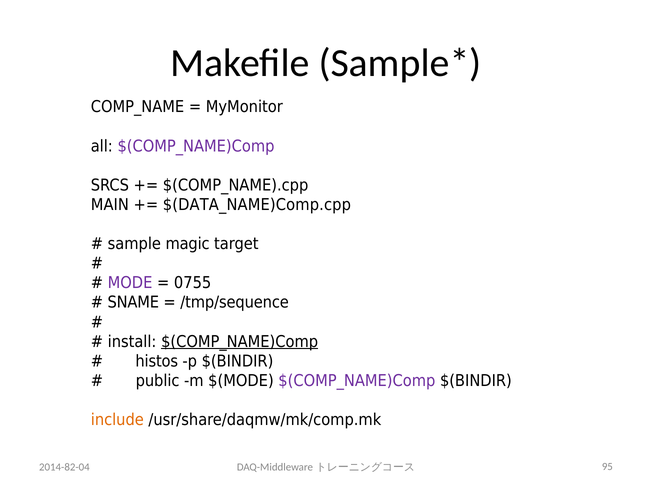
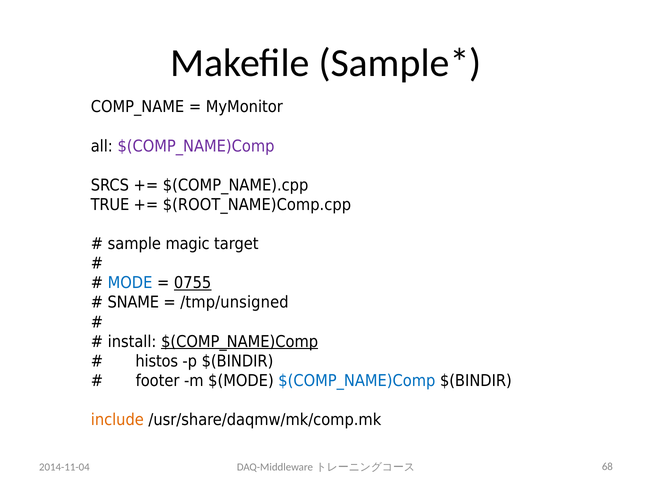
MAIN: MAIN -> TRUE (110, 205)
$(DATA_NAME)Comp.cpp: $(DATA_NAME)Comp.cpp -> $(ROOT_NAME)Comp.cpp (257, 205)
MODE colour: purple -> blue (130, 283)
0755 underline: none -> present (193, 283)
/tmp/sequence: /tmp/sequence -> /tmp/unsigned (234, 303)
public: public -> footer (158, 381)
$(COMP_NAME)Comp colour: purple -> blue (357, 381)
2014-82-04: 2014-82-04 -> 2014-11-04 (64, 467)
95: 95 -> 68 (607, 467)
